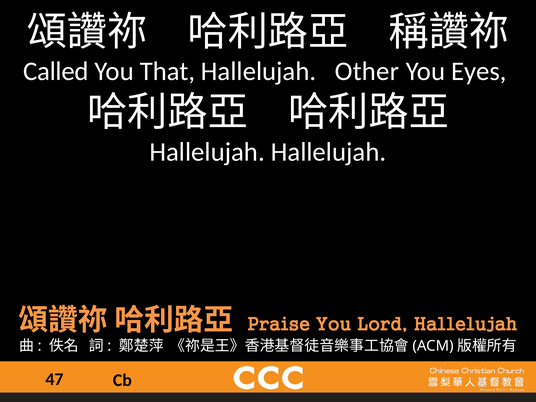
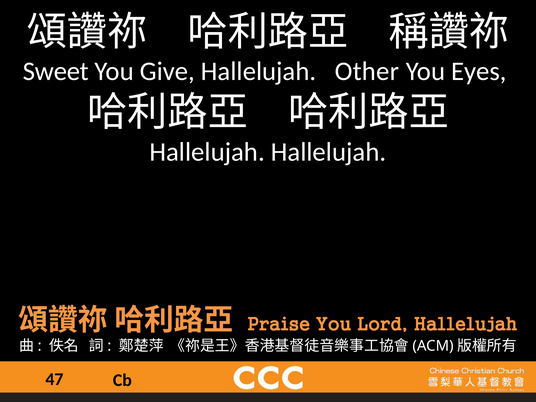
Called: Called -> Sweet (56, 71)
That: That -> Give (167, 71)
